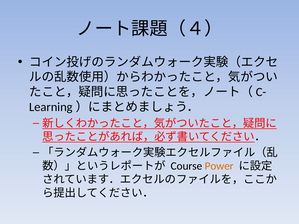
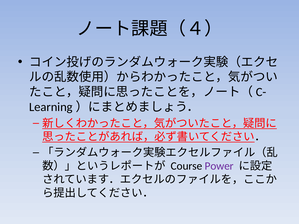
Power colour: orange -> purple (219, 166)
